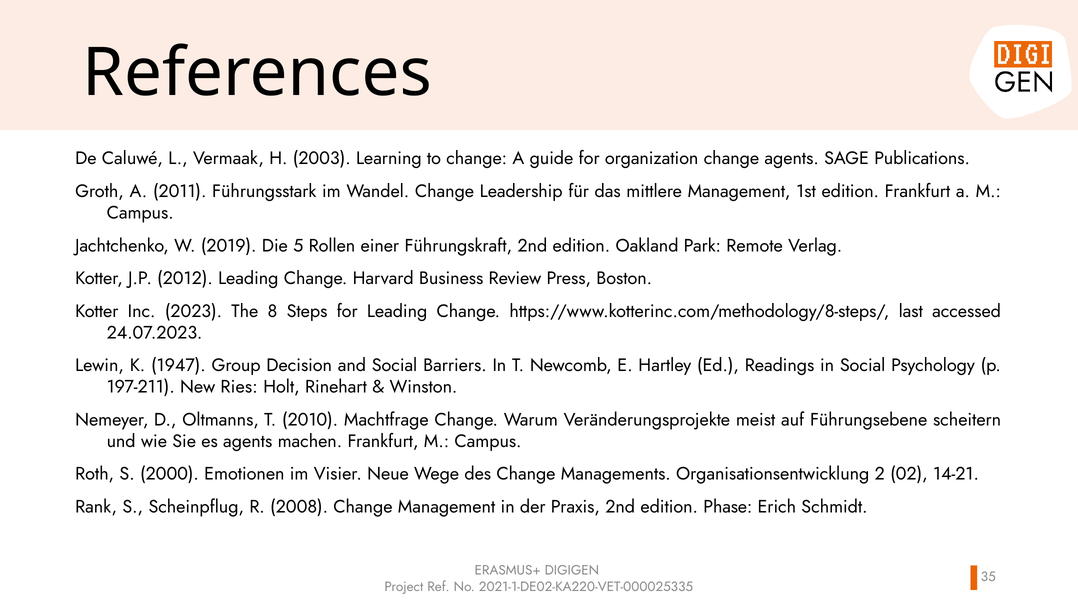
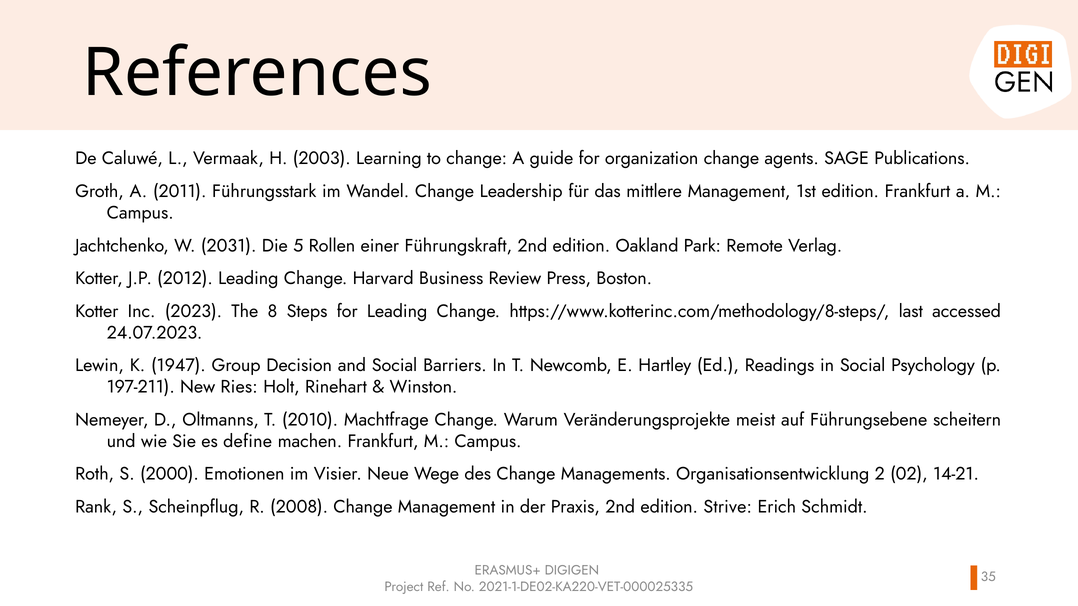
2019: 2019 -> 2031 (229, 246)
es agents: agents -> define (248, 442)
Phase: Phase -> Strive (728, 507)
